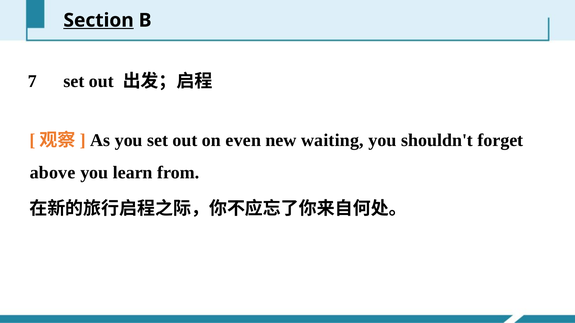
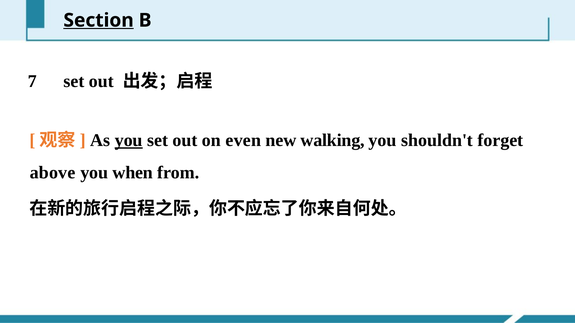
you underline: none -> present (129, 140)
waiting: waiting -> walking (333, 140)
learn: learn -> when (133, 173)
